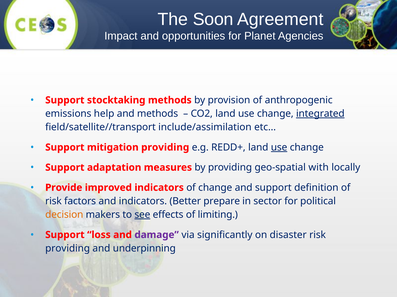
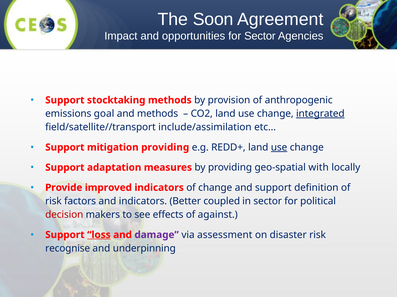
for Planet: Planet -> Sector (260, 36)
help: help -> goal (104, 114)
prepare: prepare -> coupled (222, 202)
decision colour: orange -> red (64, 215)
see underline: present -> none (142, 215)
limiting: limiting -> against (218, 215)
loss underline: none -> present (99, 235)
significantly: significantly -> assessment (225, 235)
providing: providing -> recognise (68, 249)
